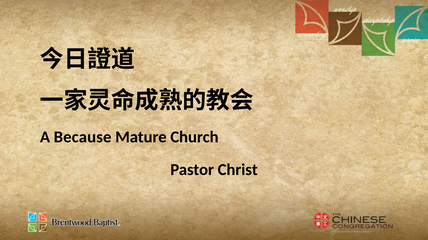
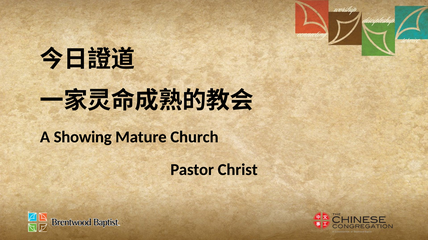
Because: Because -> Showing (83, 138)
